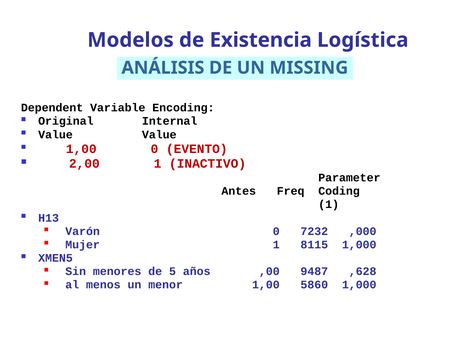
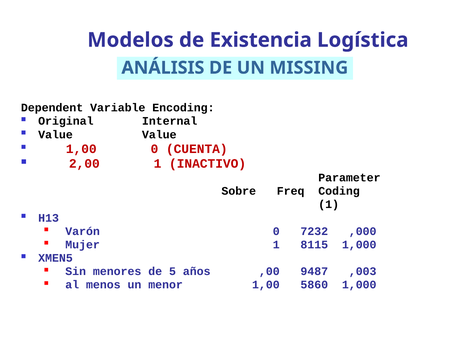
EVENTO: EVENTO -> CUENTA (197, 149)
Antes: Antes -> Sobre (239, 191)
,628: ,628 -> ,003 (363, 271)
